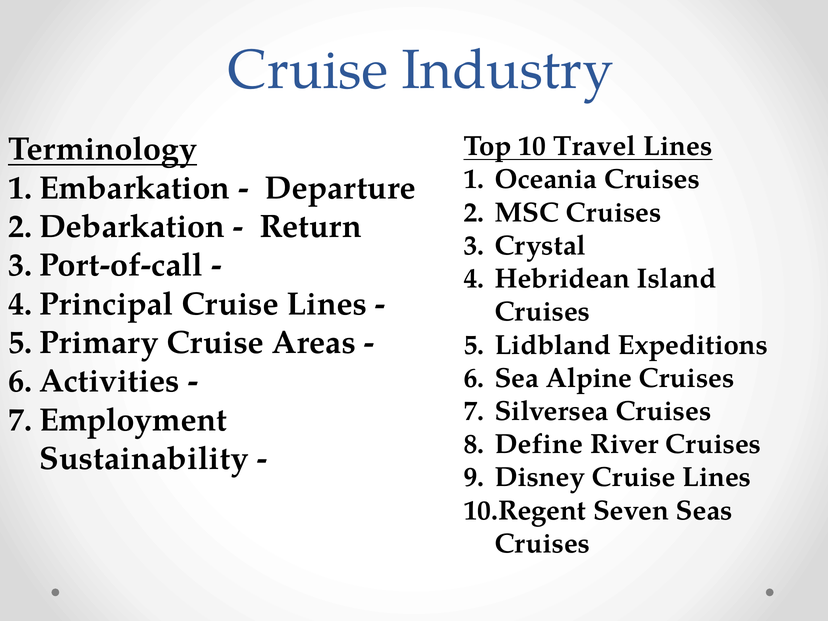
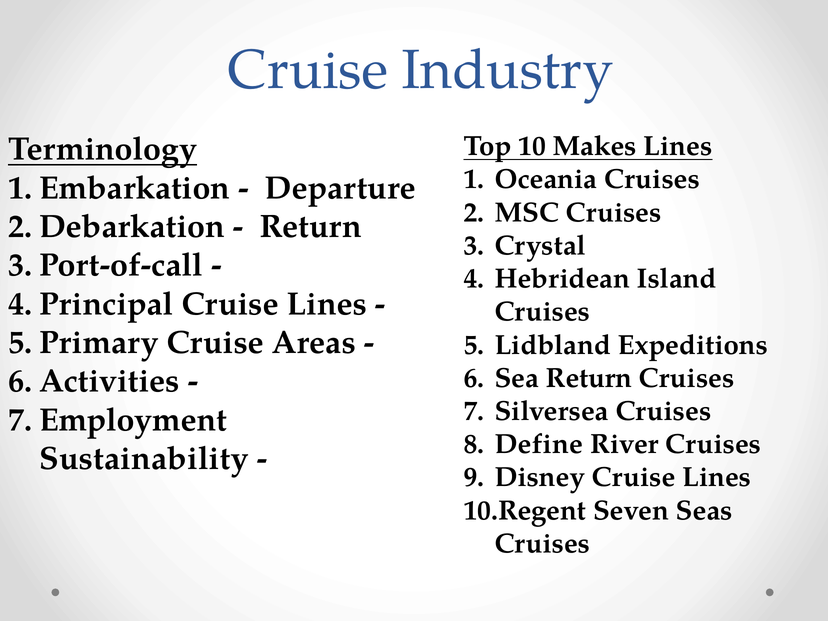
Travel: Travel -> Makes (595, 146)
Sea Alpine: Alpine -> Return (589, 378)
